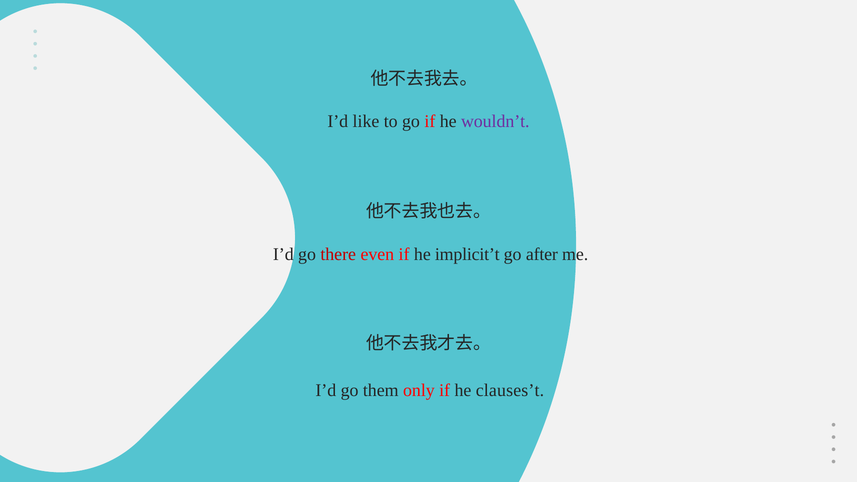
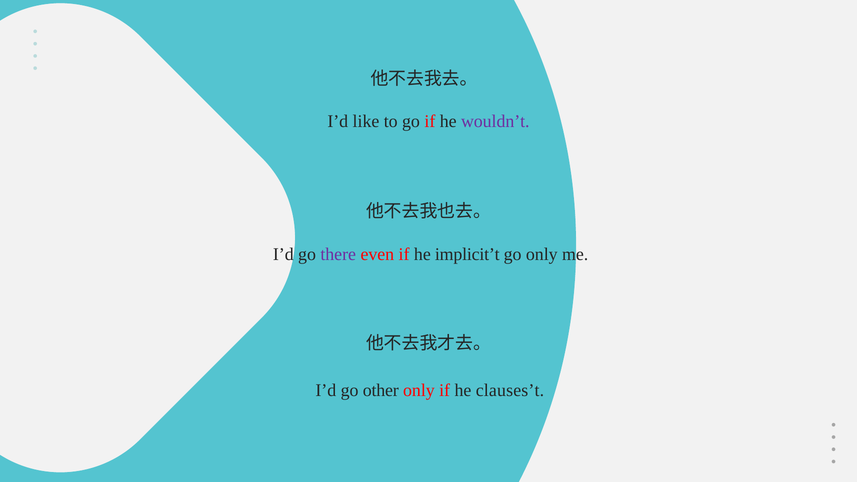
there colour: red -> purple (338, 254)
go after: after -> only (542, 254)
them: them -> other (381, 391)
